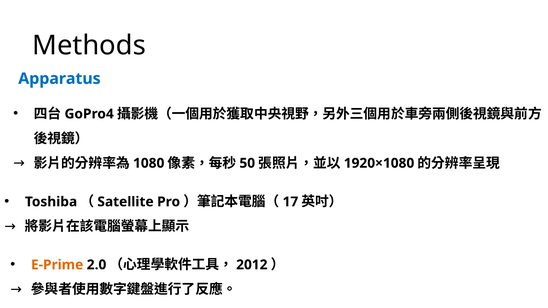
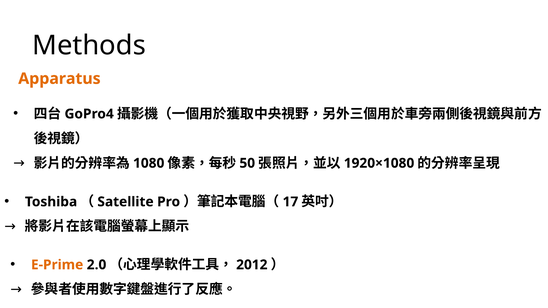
Apparatus colour: blue -> orange (59, 79)
